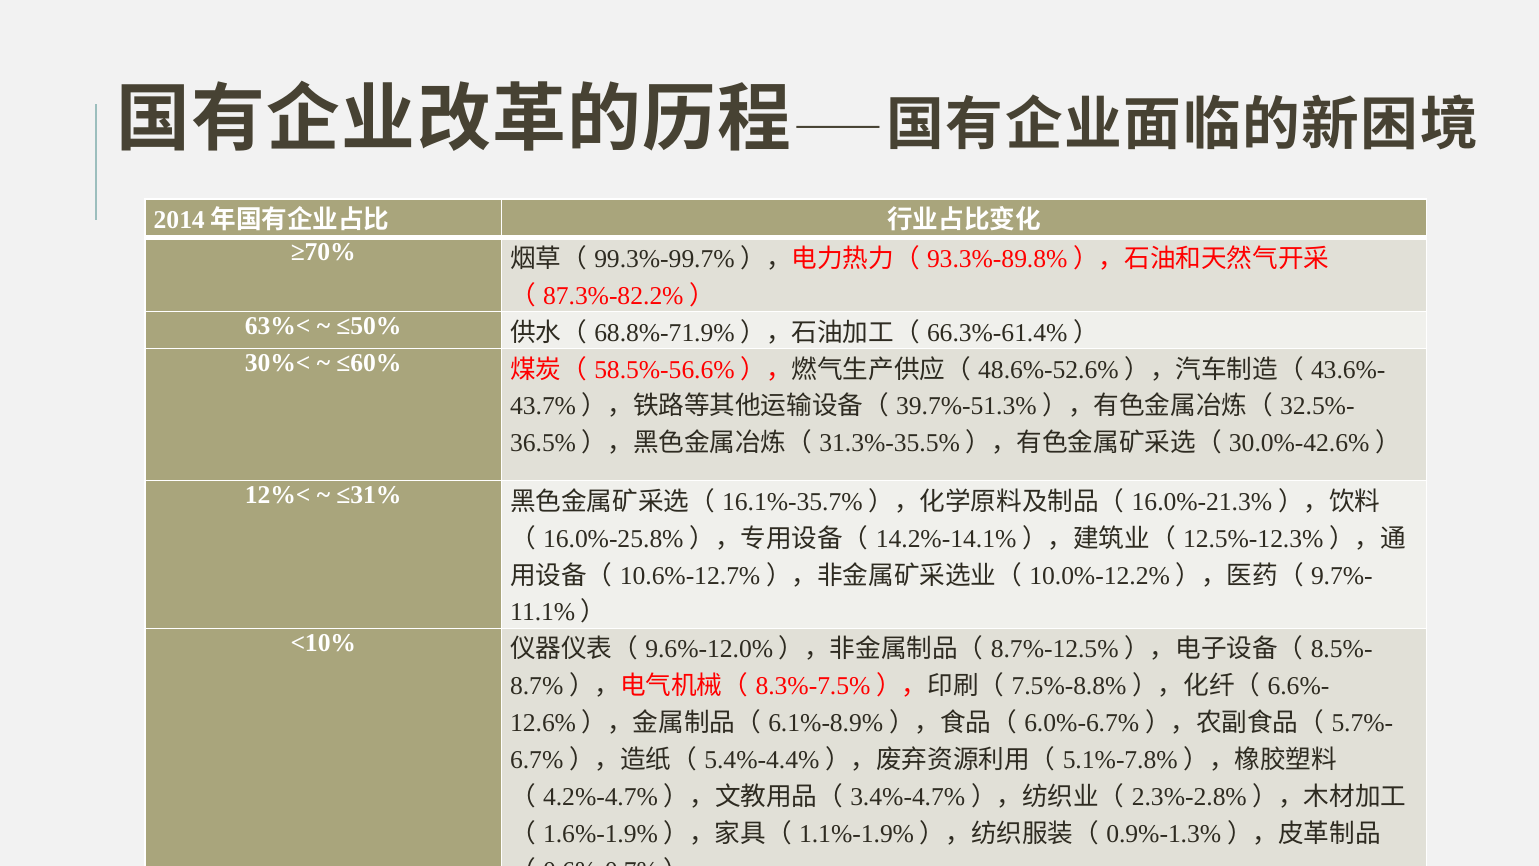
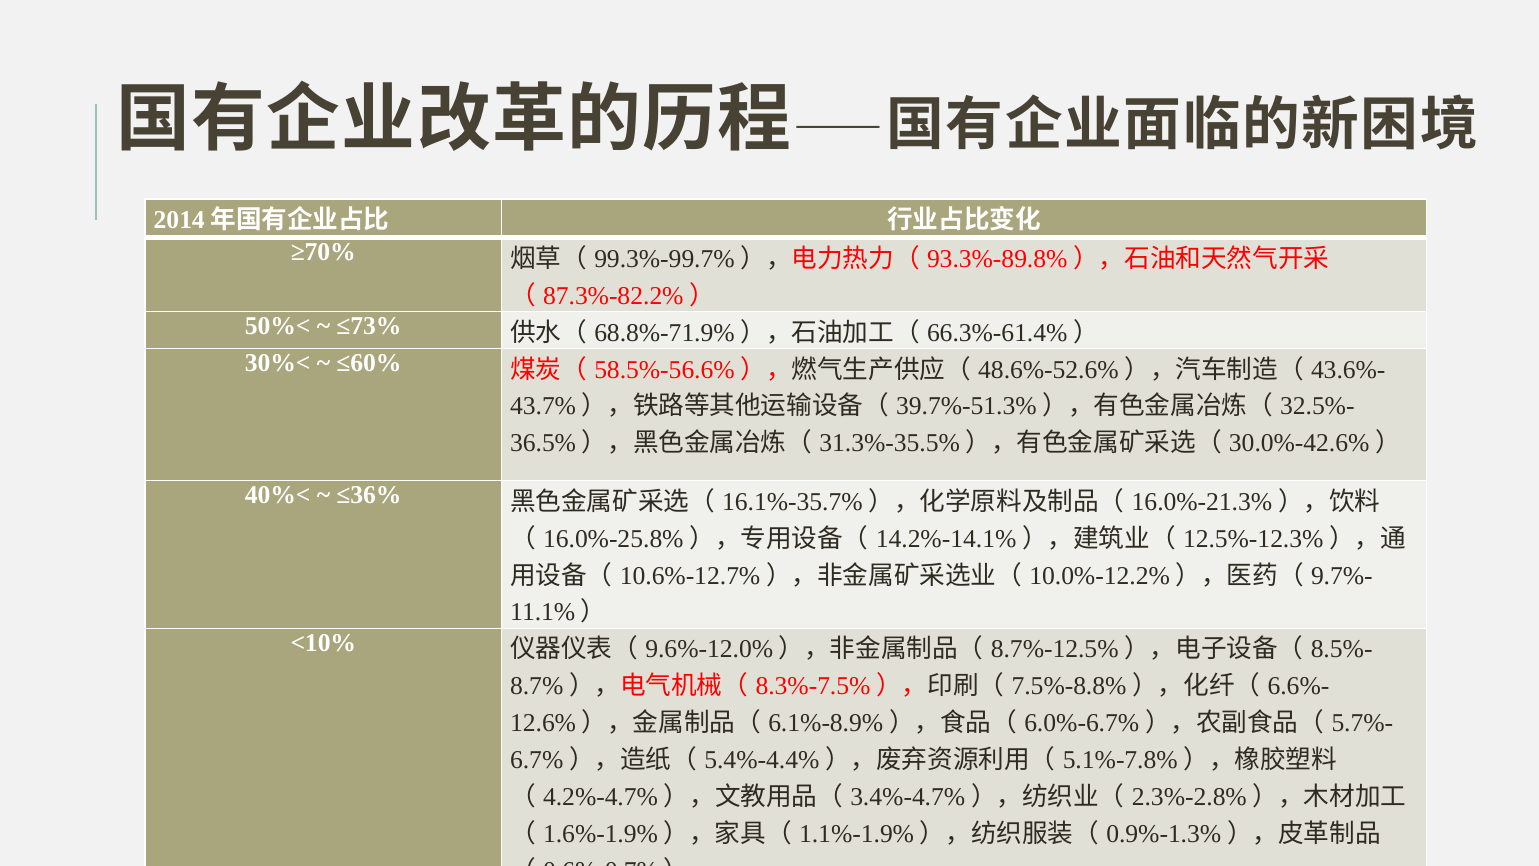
63%<: 63%< -> 50%< (278, 326)
≤50%: ≤50% -> ≤73% (369, 326)
12%<: 12%< -> 40%< (278, 495)
≤31%: ≤31% -> ≤36% (369, 495)
